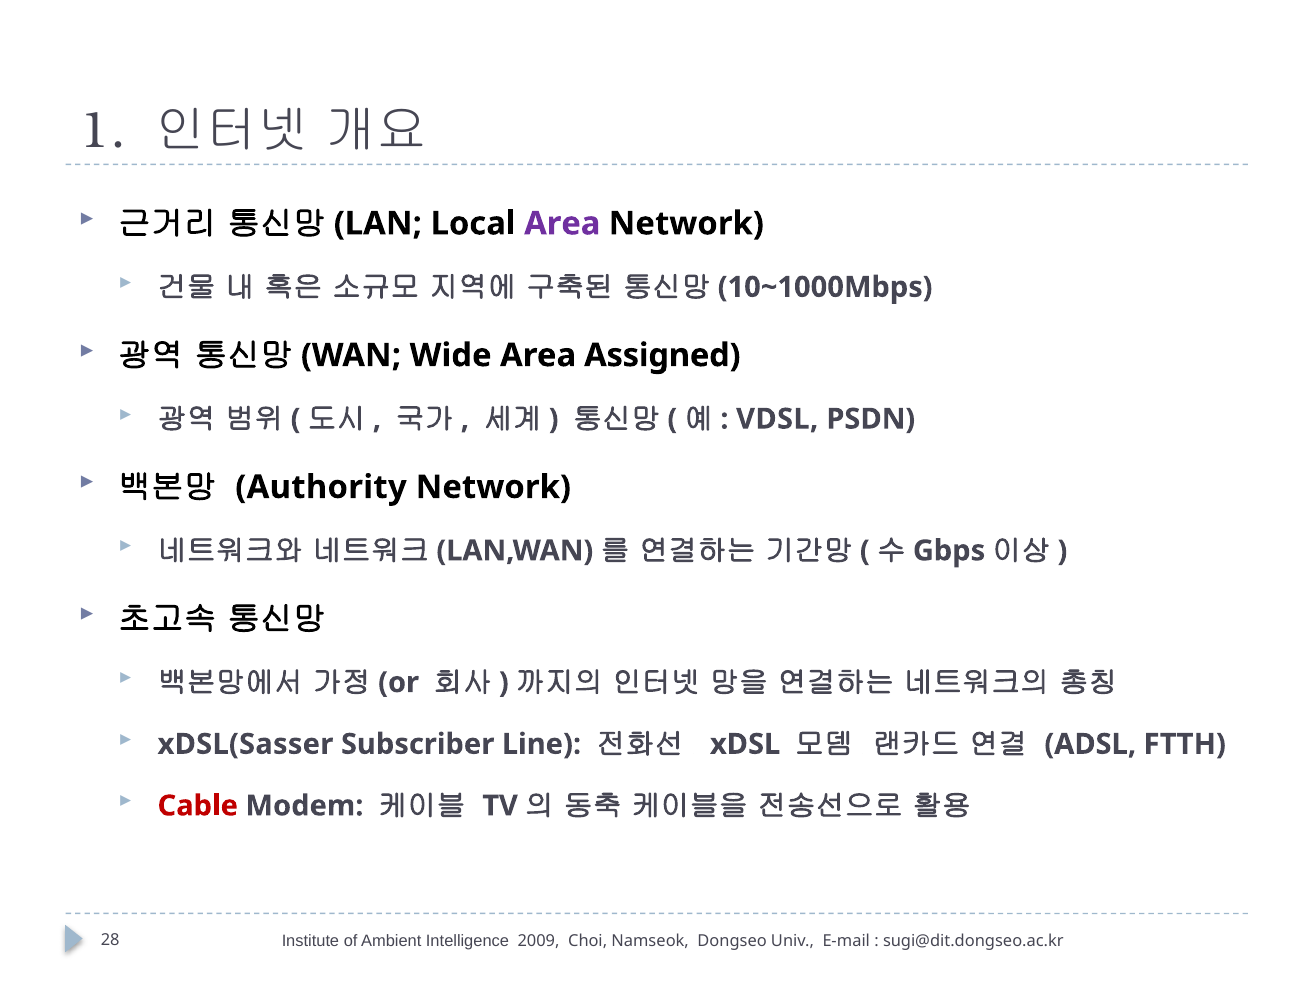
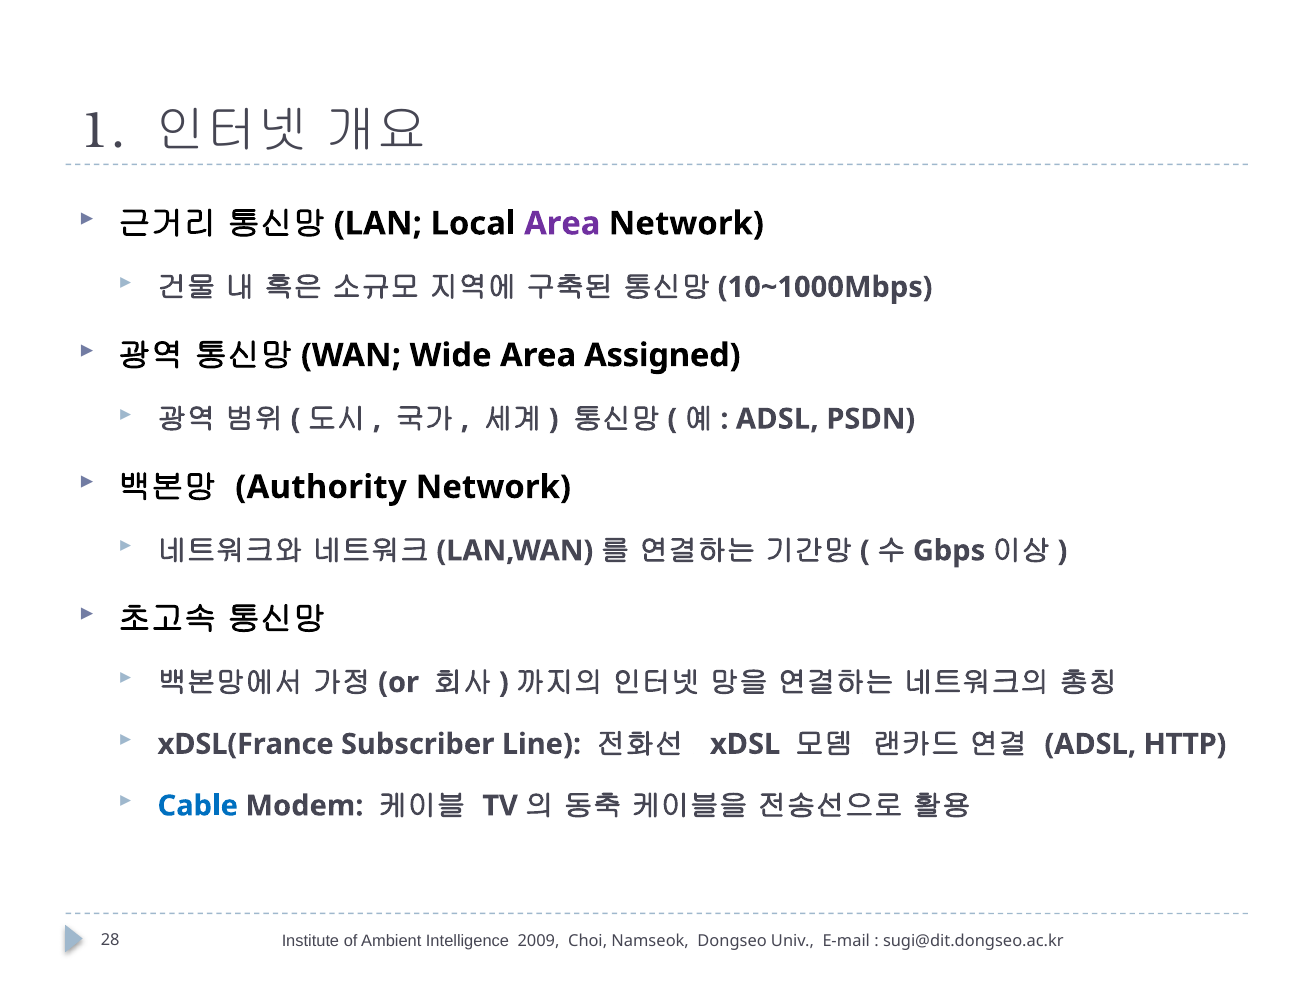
VDSL: VDSL -> ADSL (777, 419)
xDSL(Sasser: xDSL(Sasser -> xDSL(France (246, 744)
FTTH: FTTH -> HTTP (1185, 744)
Cable colour: red -> blue (198, 805)
